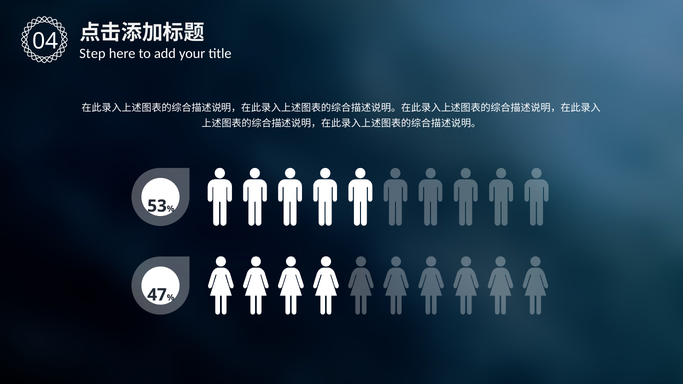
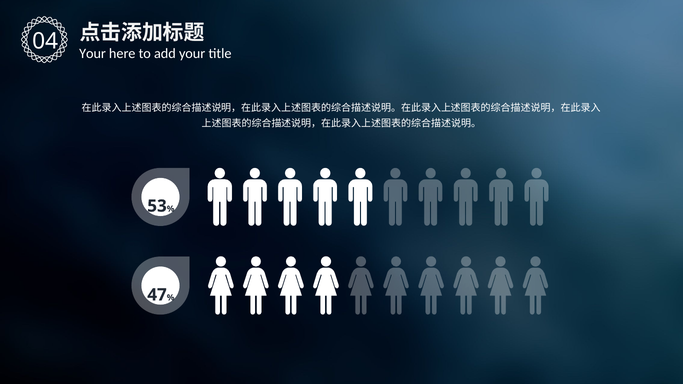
Step: Step -> Your (93, 54)
